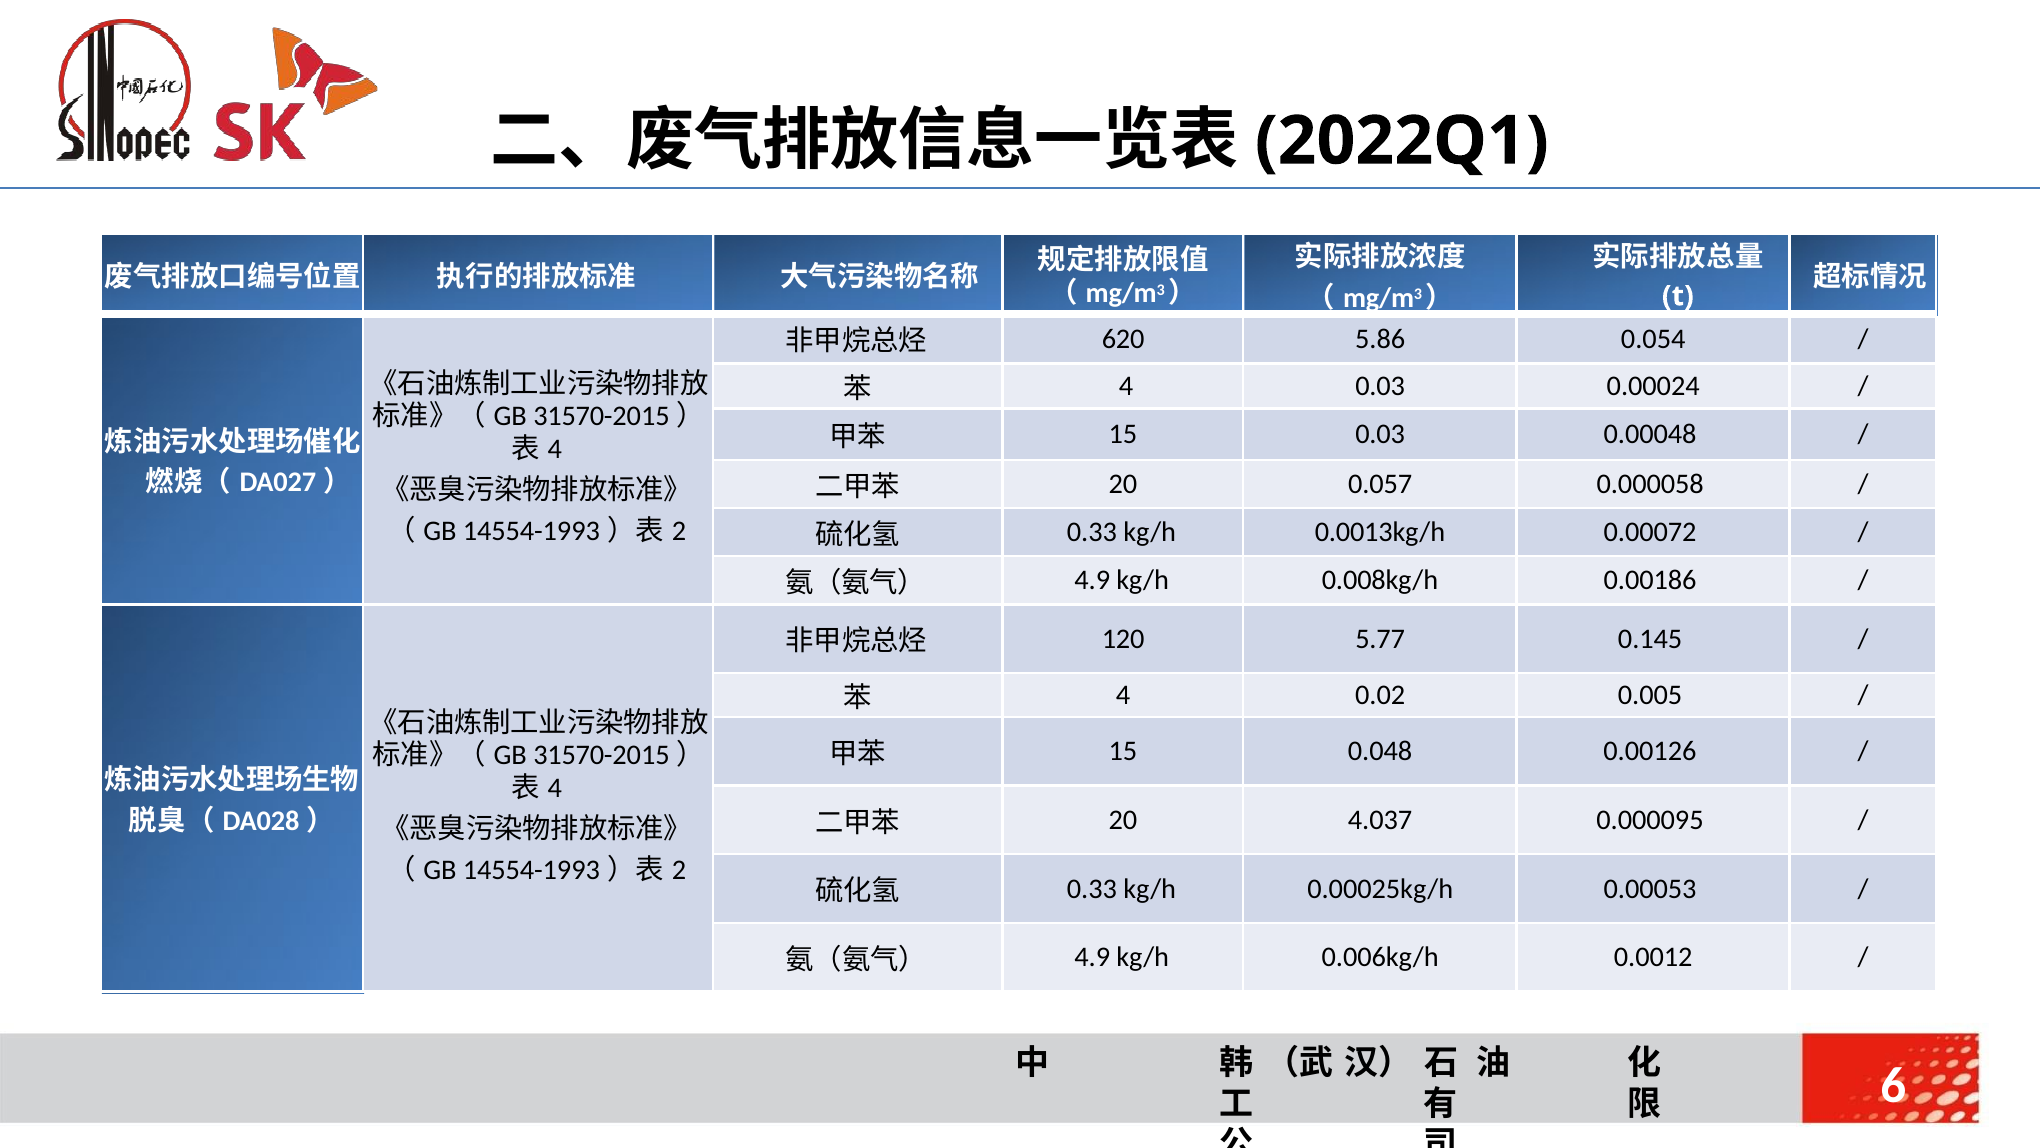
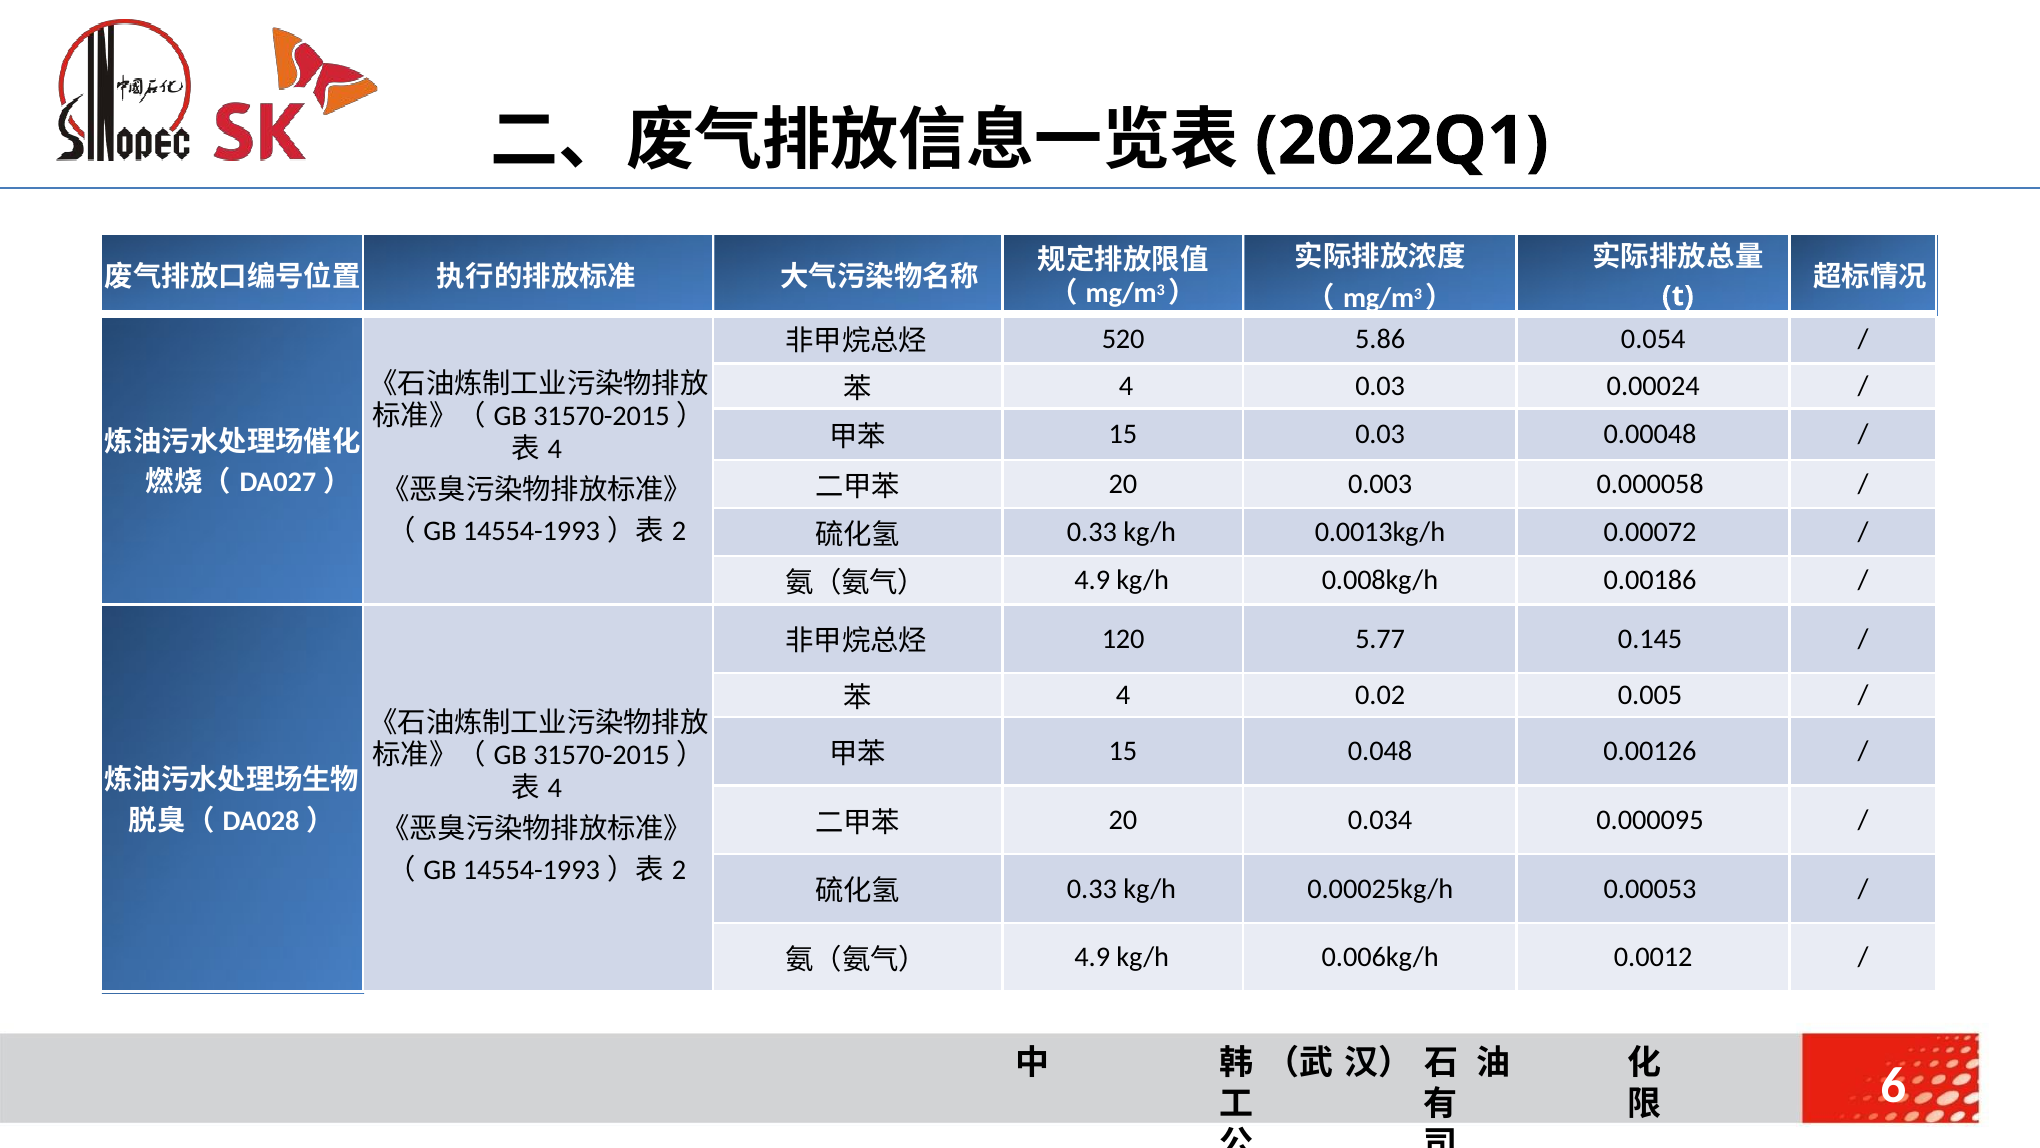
620: 620 -> 520 (1123, 339)
0.057: 0.057 -> 0.003 (1380, 484)
4.037: 4.037 -> 0.034 (1380, 820)
